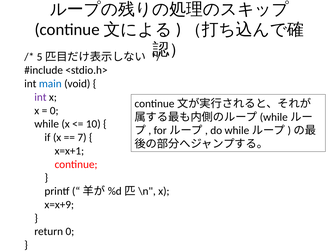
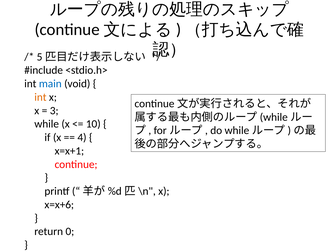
int colour: purple -> orange (40, 97)
0: 0 -> 3 (54, 111)
7: 7 -> 4 (82, 137)
x=x+9: x=x+9 -> x=x+6 (59, 205)
